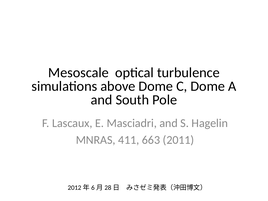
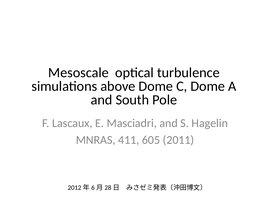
663: 663 -> 605 (151, 140)
